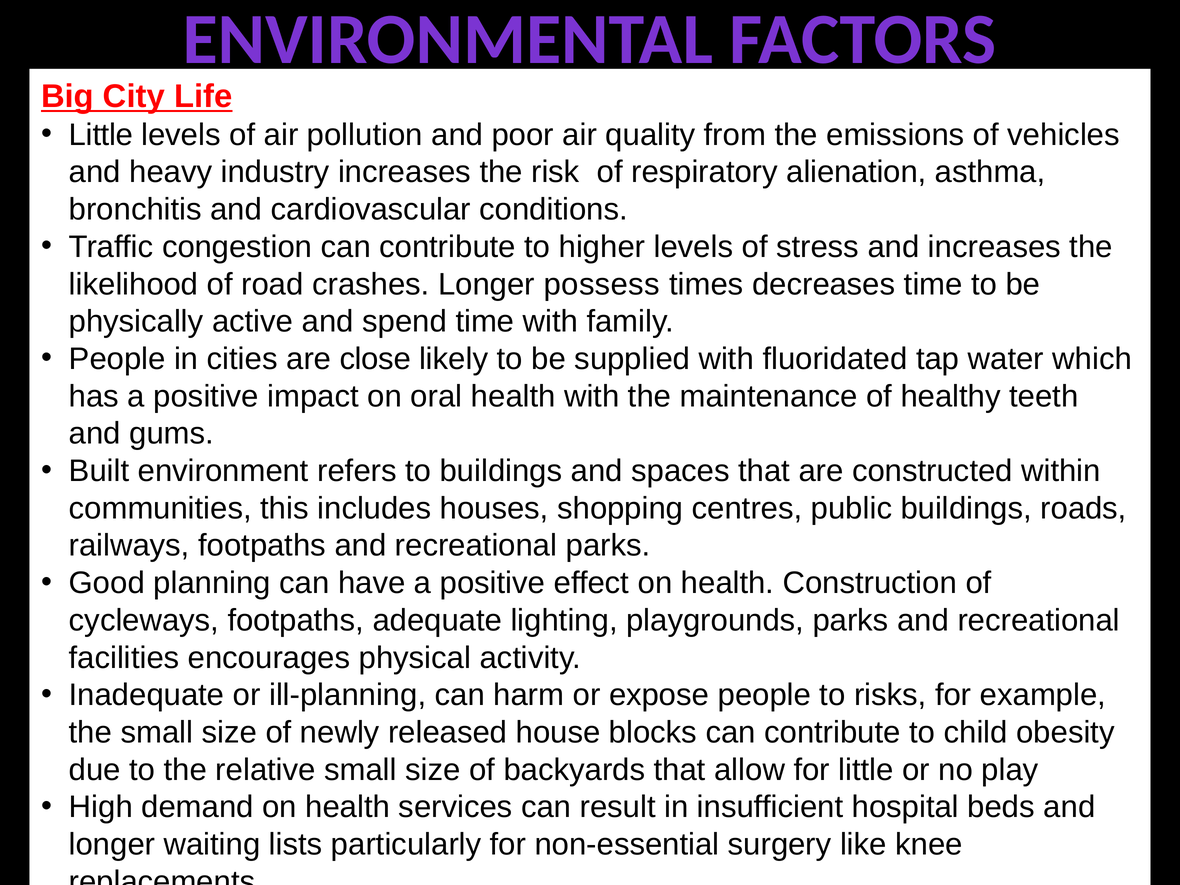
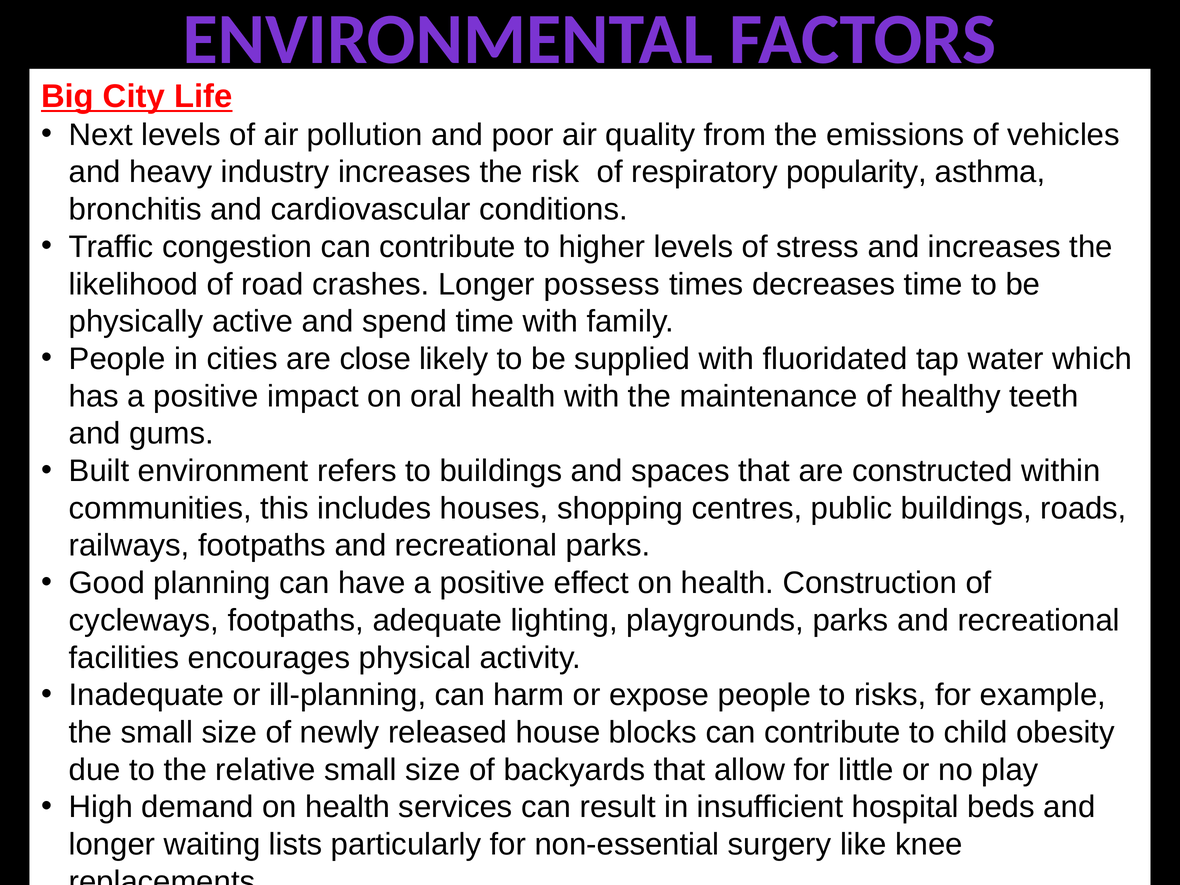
Little: Little -> Next (101, 135)
alienation: alienation -> popularity (856, 172)
